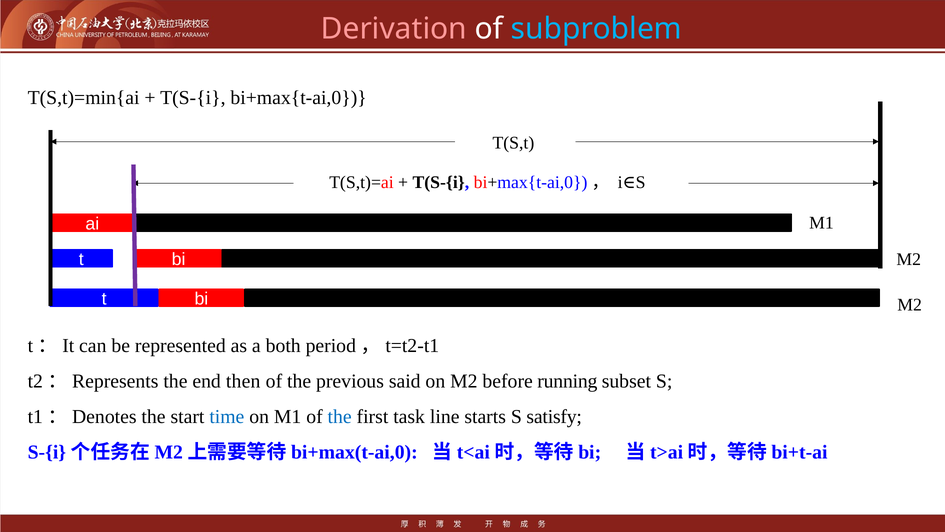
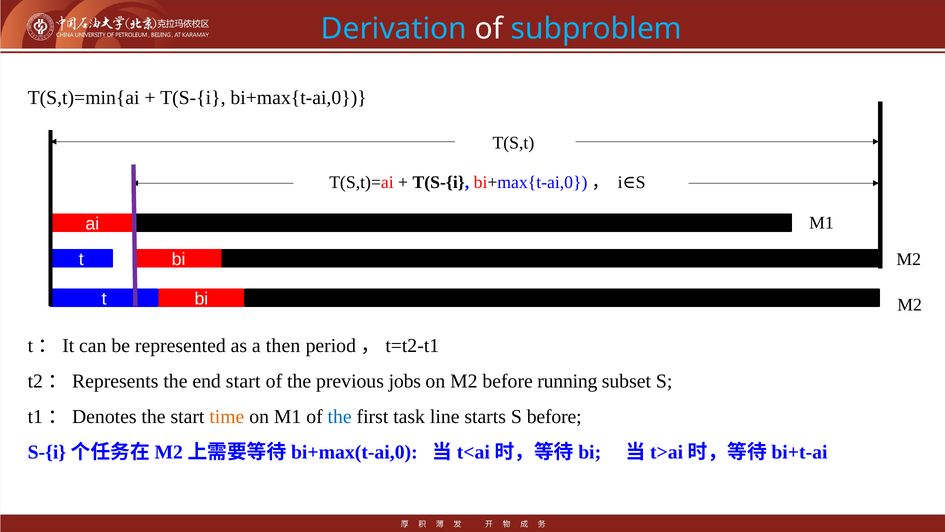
Derivation colour: pink -> light blue (394, 29)
both: both -> then (283, 346)
end then: then -> start (243, 381)
said: said -> jobs (405, 381)
time colour: blue -> orange (227, 417)
S satisfy: satisfy -> before (554, 417)
